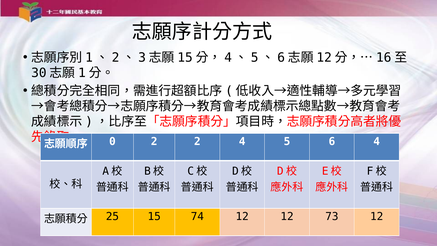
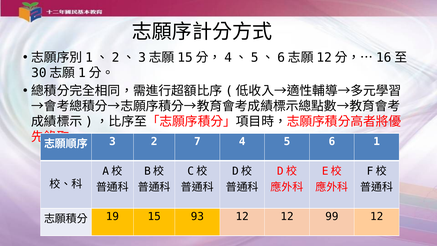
0: 0 -> 3 (112, 141)
2 2: 2 -> 7 (197, 141)
6 4: 4 -> 1 (377, 141)
25: 25 -> 19 (112, 216)
74: 74 -> 93 (197, 216)
73: 73 -> 99 (332, 216)
